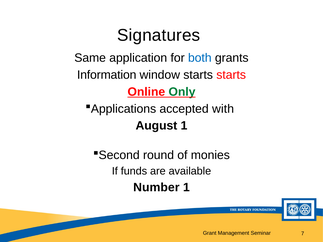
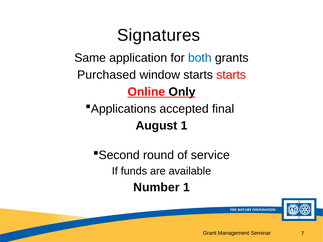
Information: Information -> Purchased (107, 75)
Only colour: green -> black (182, 92)
with: with -> final (223, 109)
monies: monies -> service (210, 155)
